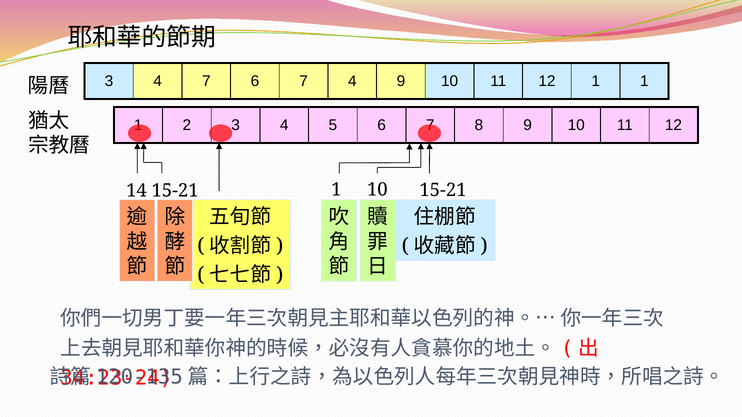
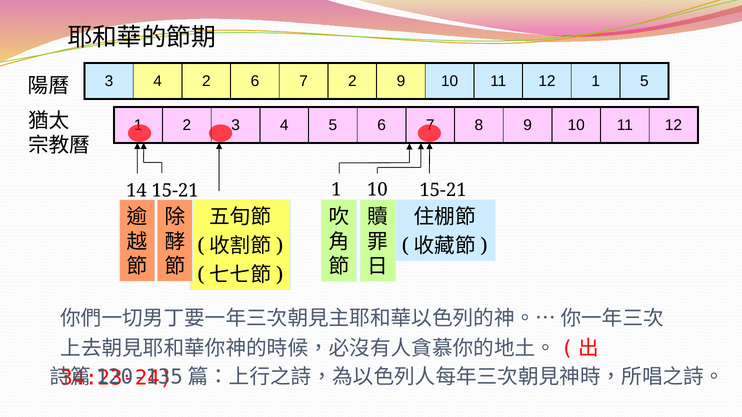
4 7: 7 -> 2 (206, 81)
7 4: 4 -> 2 (352, 81)
1 1: 1 -> 5 (644, 81)
